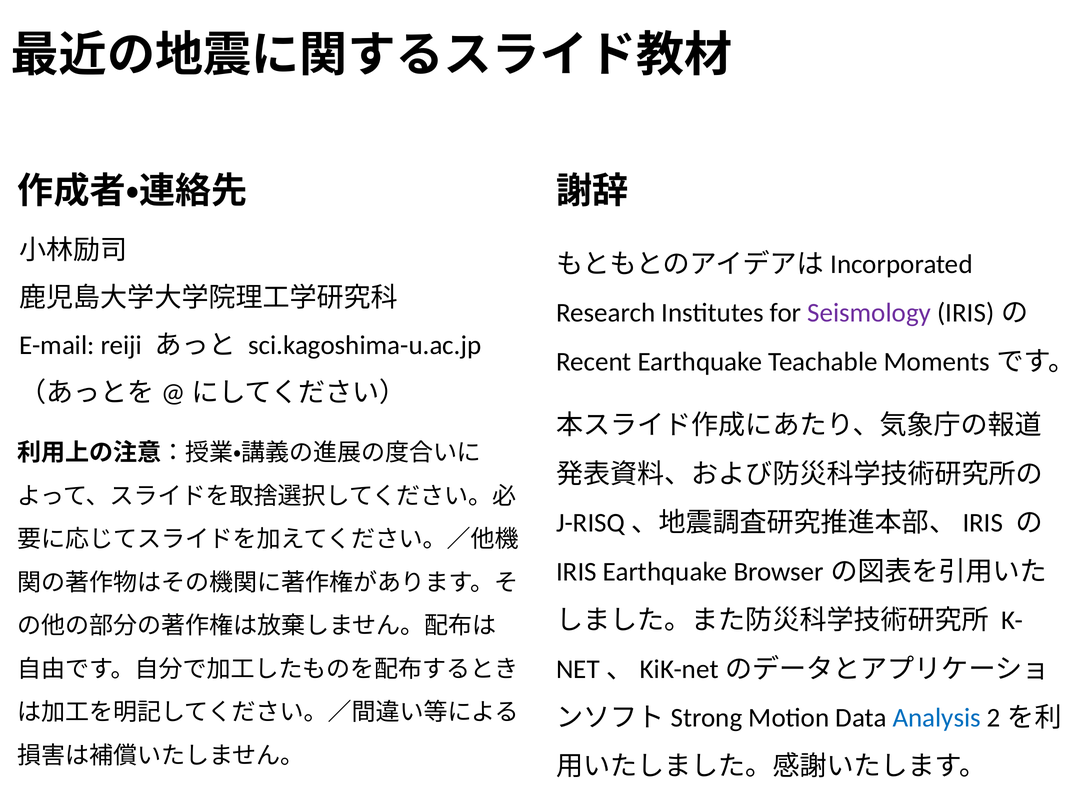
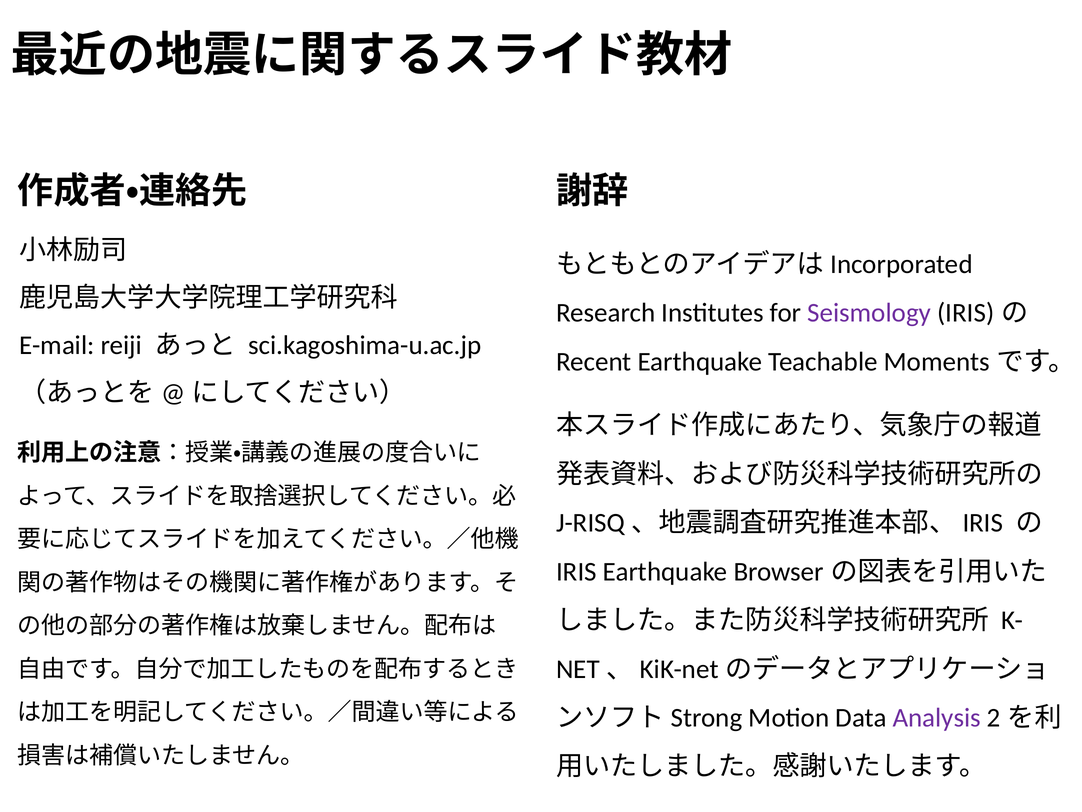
Analysis colour: blue -> purple (937, 717)
